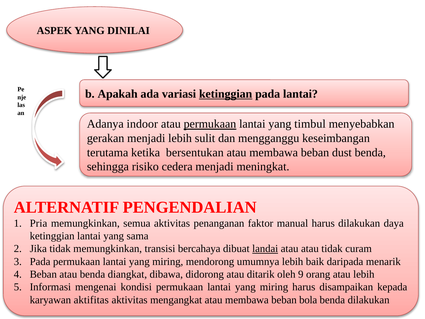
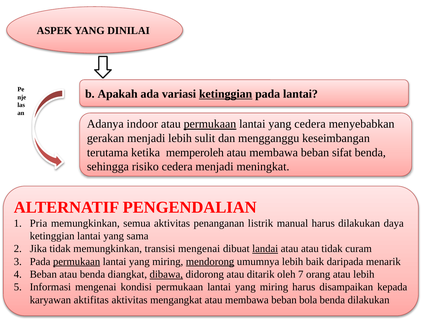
yang timbul: timbul -> cedera (310, 124)
bersentukan: bersentukan -> memperoleh (195, 152)
dust: dust -> sifat (342, 152)
faktor: faktor -> listrik (261, 223)
transisi bercahaya: bercahaya -> mengenai (199, 249)
permukaan underline: none -> present (77, 261)
mendorong underline: none -> present (210, 261)
dibawa underline: none -> present (166, 274)
9: 9 -> 7 (301, 274)
